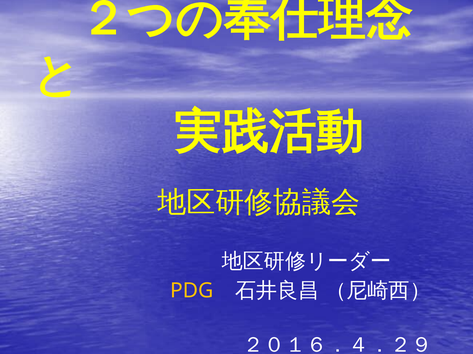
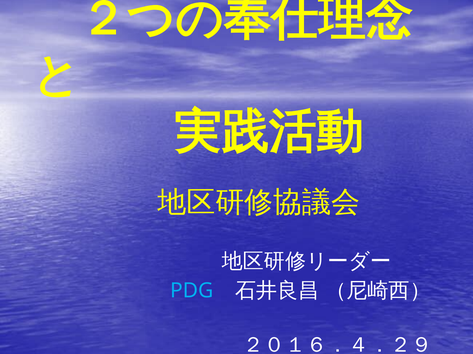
PDG colour: yellow -> light blue (192, 291)
